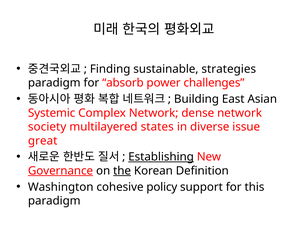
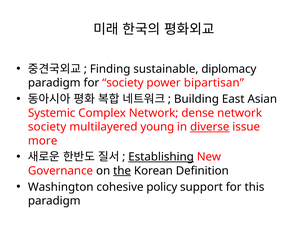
strategies: strategies -> diplomacy (229, 69)
for absorb: absorb -> society (123, 83)
challenges: challenges -> bipartisan (214, 83)
states: states -> young (157, 127)
diverse underline: none -> present (210, 127)
great: great -> more (43, 141)
Governance underline: present -> none (61, 171)
